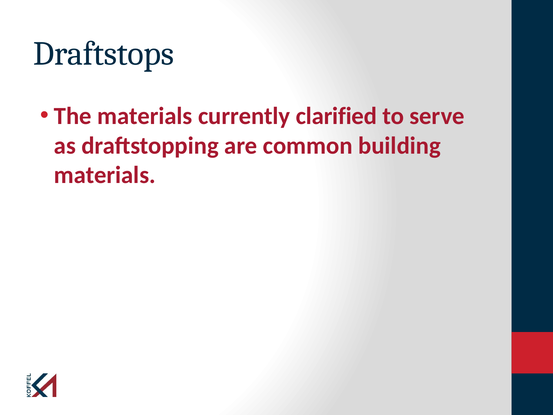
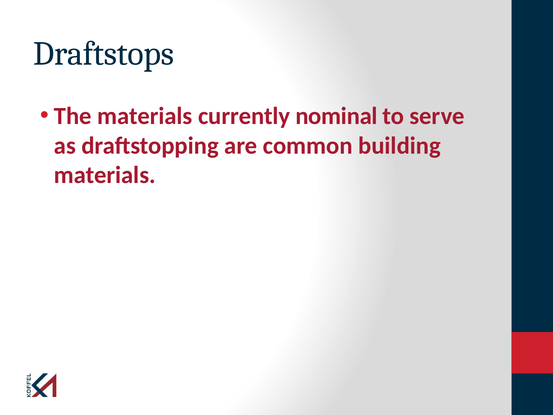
clarified: clarified -> nominal (336, 116)
